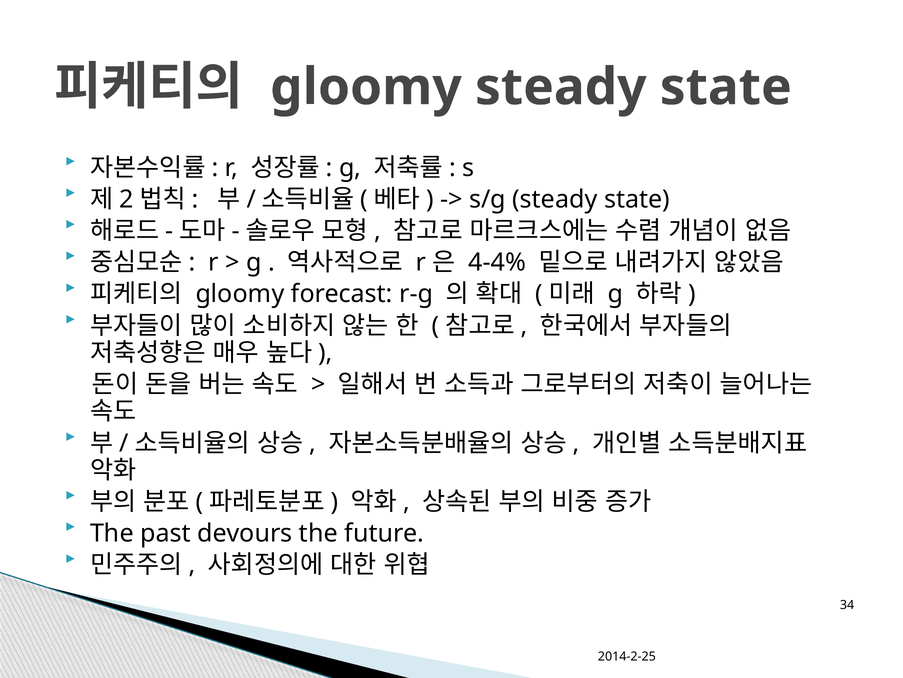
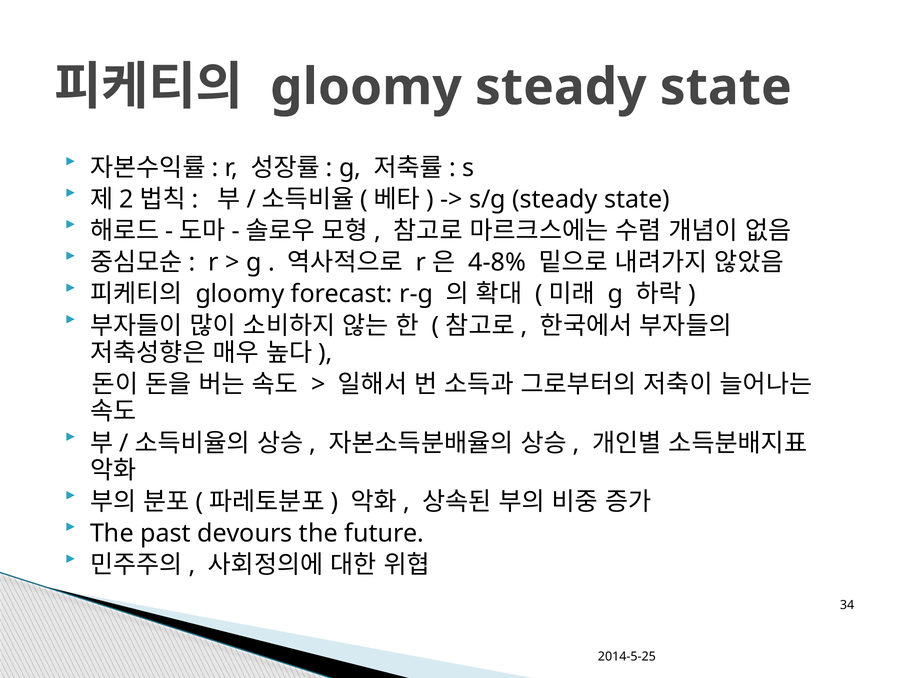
4-4%: 4-4% -> 4-8% (497, 262)
2014-2-25: 2014-2-25 -> 2014-5-25 (627, 656)
